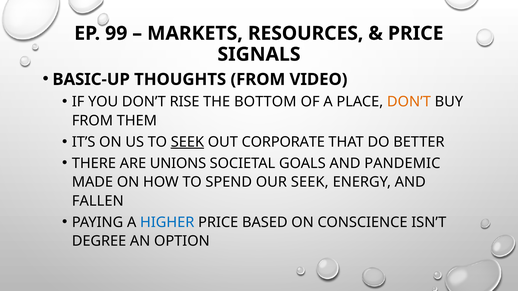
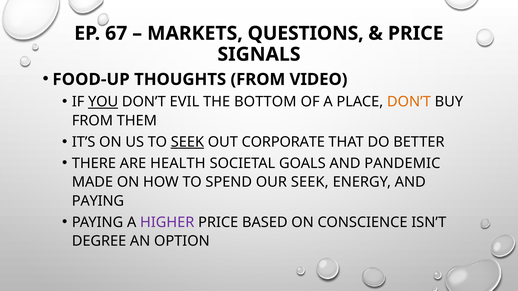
99: 99 -> 67 (116, 33)
RESOURCES: RESOURCES -> QUESTIONS (306, 33)
BASIC-UP: BASIC-UP -> FOOD-UP (91, 80)
YOU underline: none -> present (103, 102)
RISE: RISE -> EVIL (184, 102)
UNIONS: UNIONS -> HEALTH (178, 163)
FALLEN: FALLEN -> PAYING (98, 201)
HIGHER colour: blue -> purple (167, 223)
